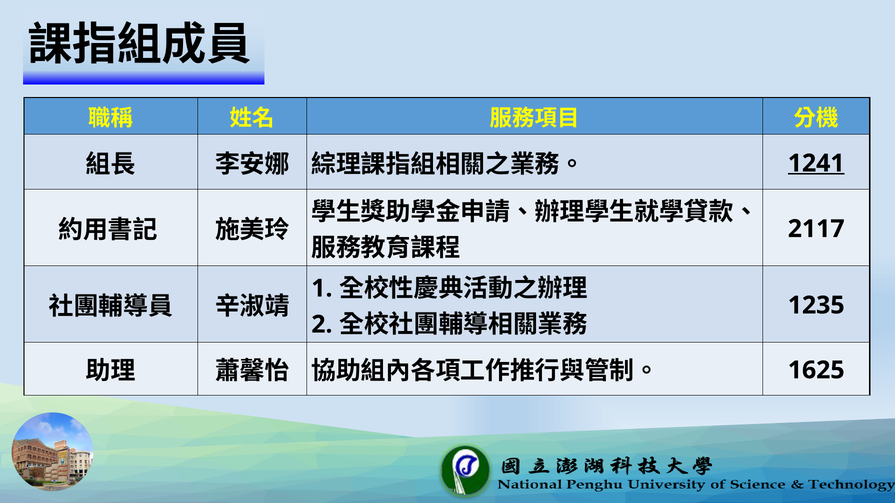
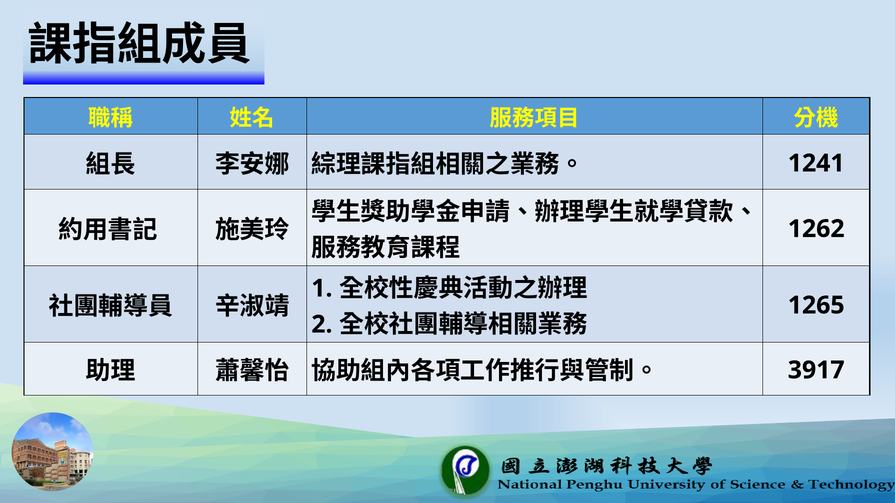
1241 underline: present -> none (816, 163)
2117: 2117 -> 1262 (816, 229)
1235: 1235 -> 1265 (816, 306)
1625: 1625 -> 3917 (816, 370)
